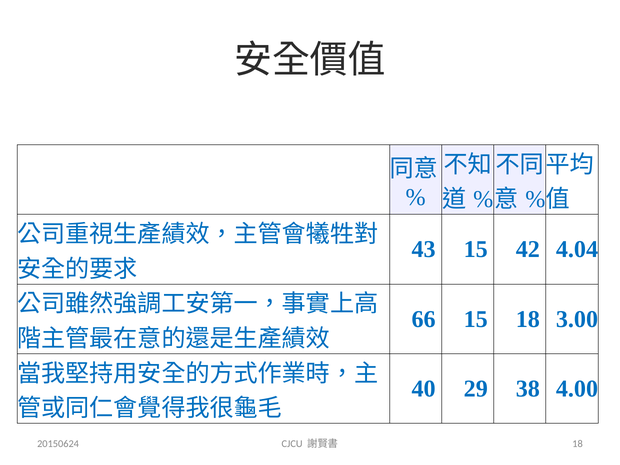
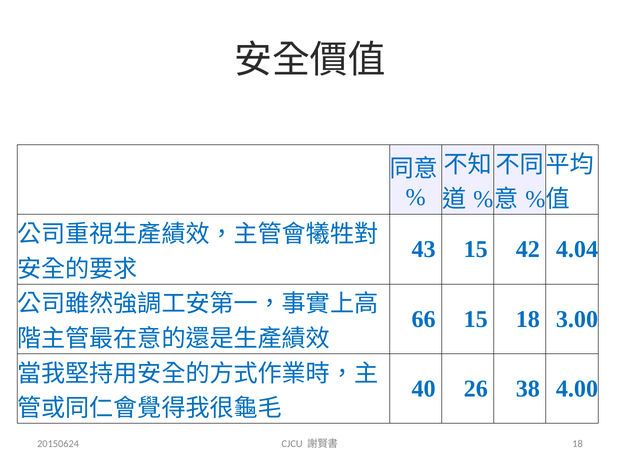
29: 29 -> 26 (476, 389)
